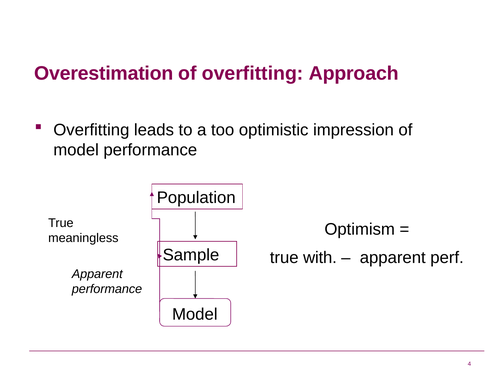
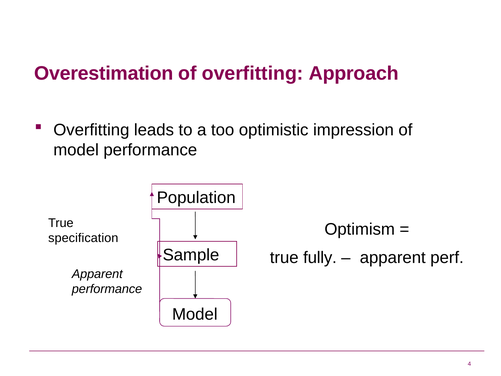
meaningless: meaningless -> specification (83, 238)
with: with -> fully (320, 258)
